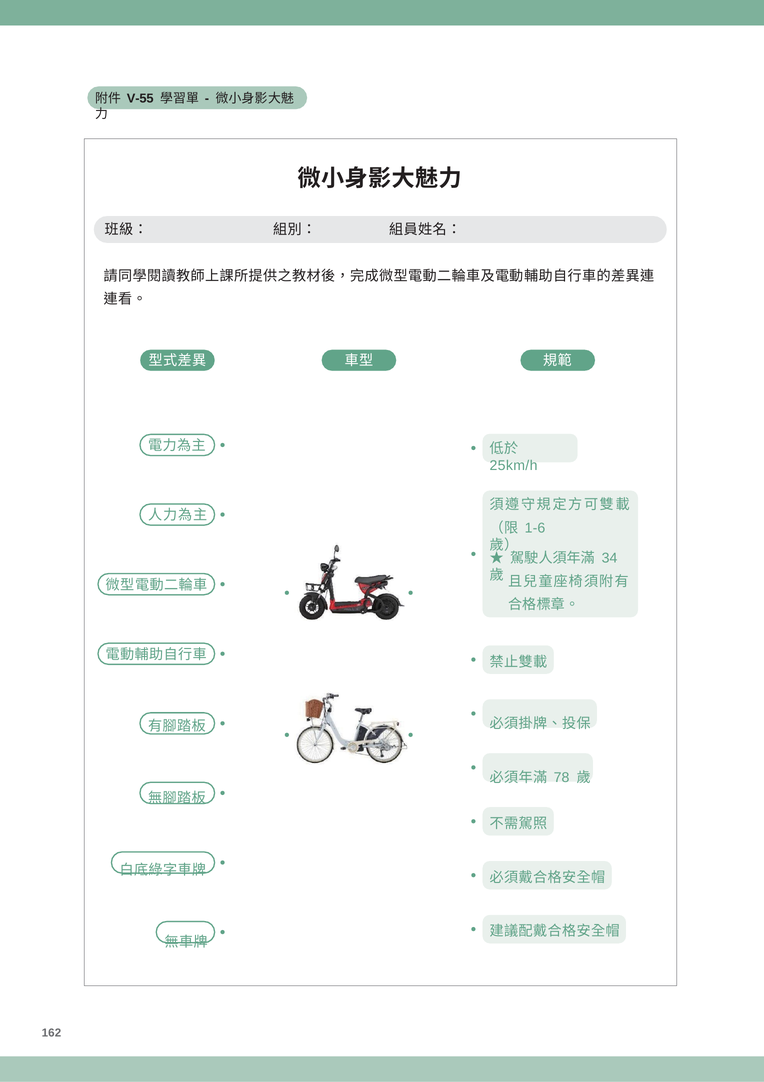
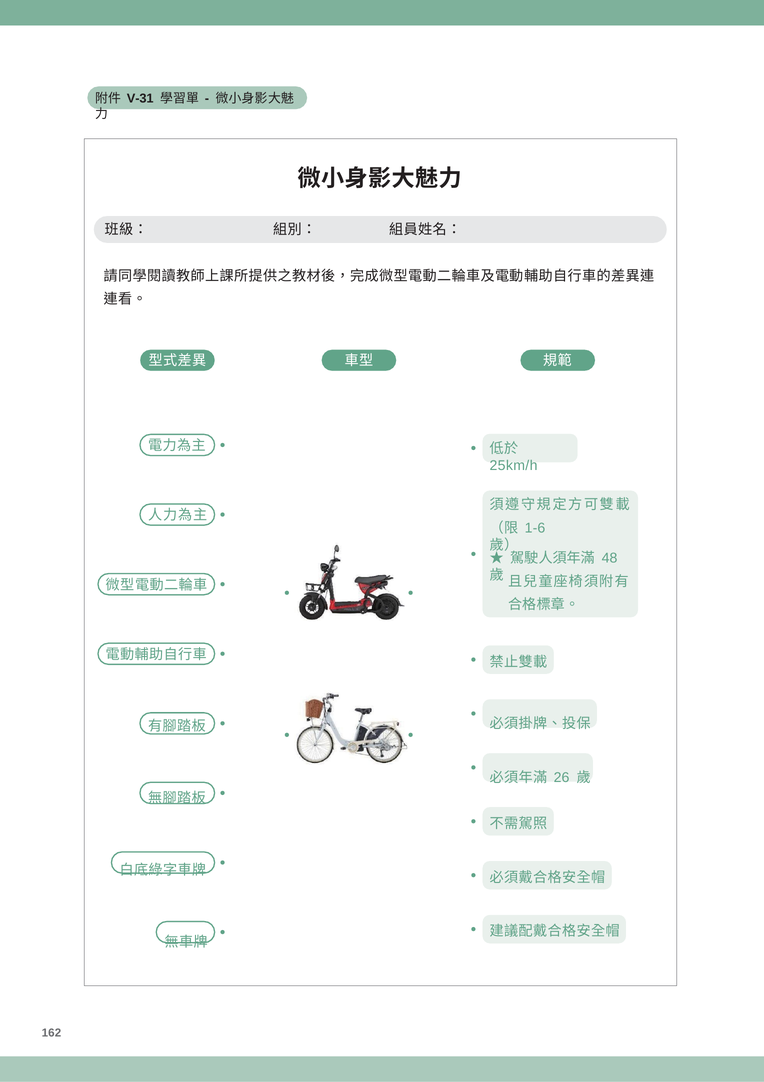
V-55: V-55 -> V-31 (140, 98)
34: 34 -> 48 (610, 558)
78: 78 -> 26 (562, 777)
